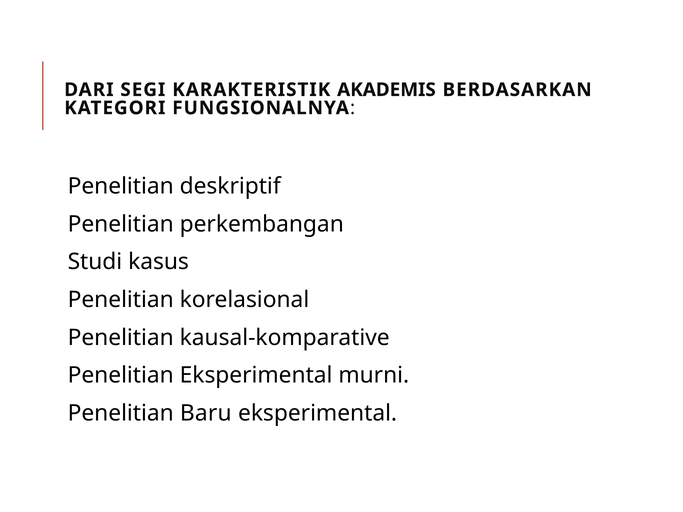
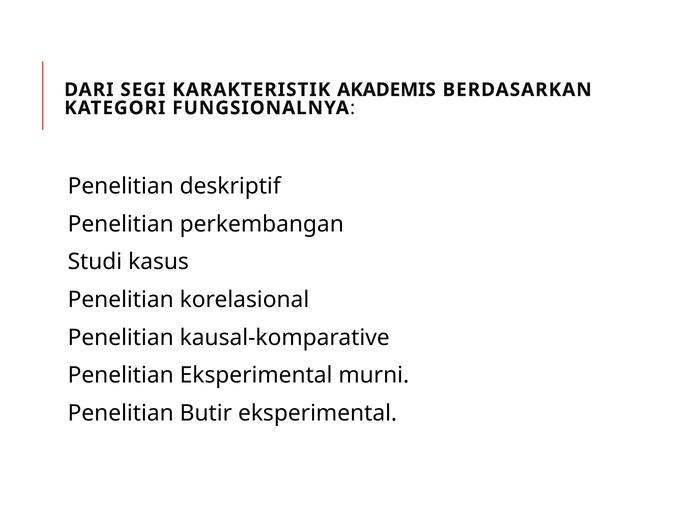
Baru: Baru -> Butir (206, 413)
